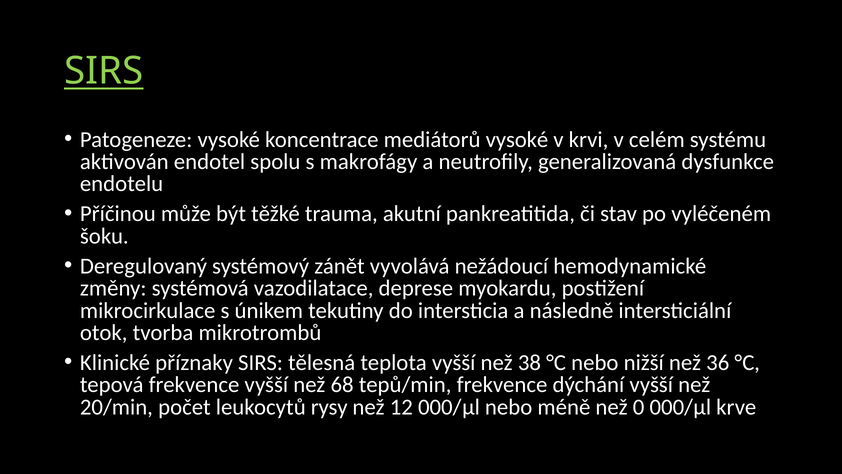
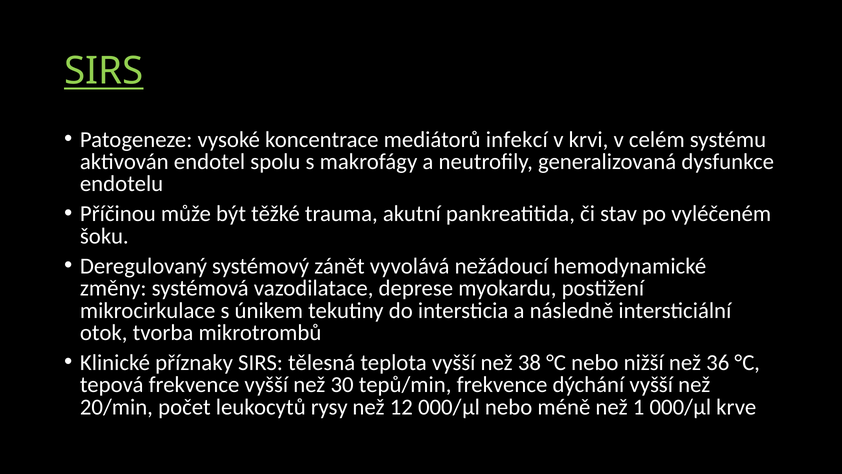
mediátorů vysoké: vysoké -> infekcí (517, 139)
68: 68 -> 30 (342, 385)
0: 0 -> 1 (639, 407)
